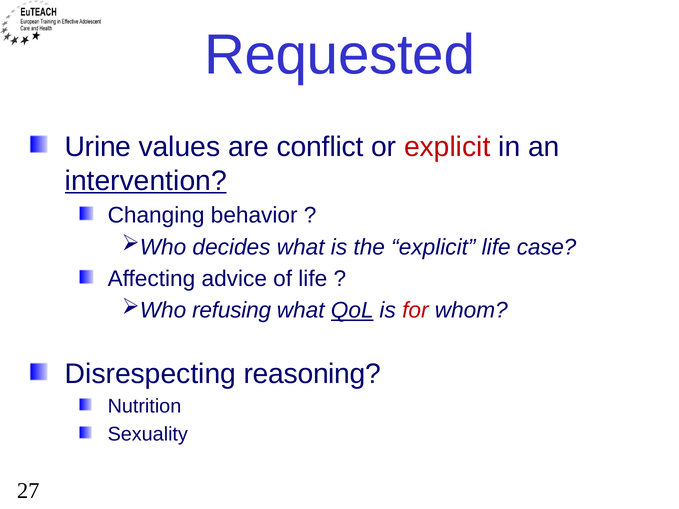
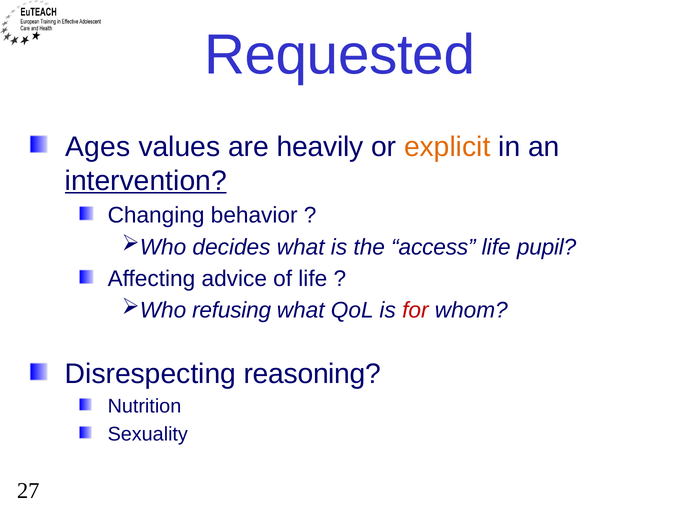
Urine: Urine -> Ages (98, 147)
conflict: conflict -> heavily (320, 147)
explicit colour: red -> orange (447, 147)
the explicit: explicit -> access (433, 247)
case: case -> pupil (547, 247)
QoL underline: present -> none (352, 311)
